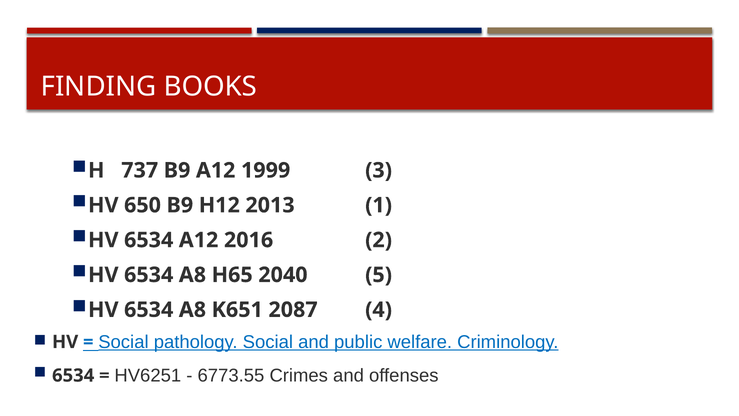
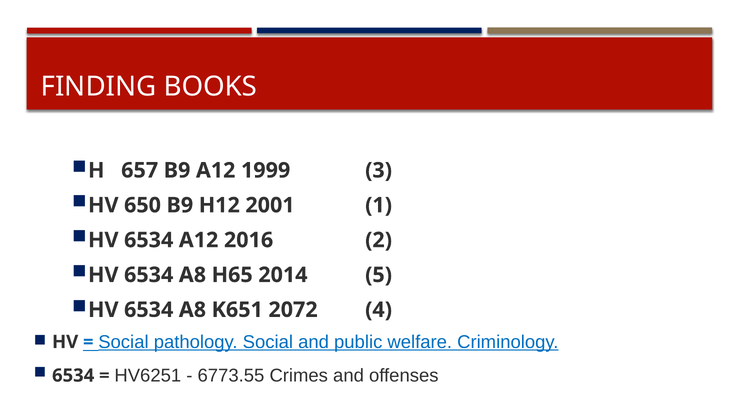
737: 737 -> 657 (140, 170)
2013: 2013 -> 2001 (270, 205)
2040: 2040 -> 2014 (283, 275)
2087: 2087 -> 2072 (293, 310)
